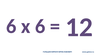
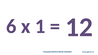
x 6: 6 -> 1 (40, 26)
